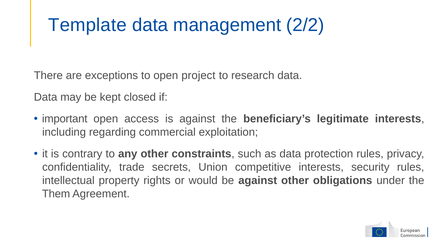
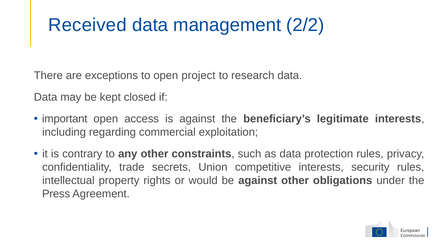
Template: Template -> Received (87, 25)
Them: Them -> Press (56, 194)
